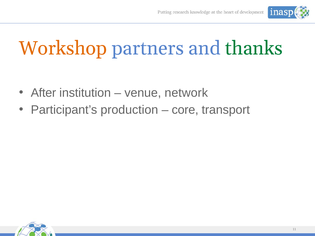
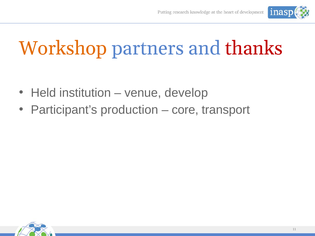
thanks colour: green -> red (254, 48)
After: After -> Held (43, 93)
network: network -> develop (186, 93)
